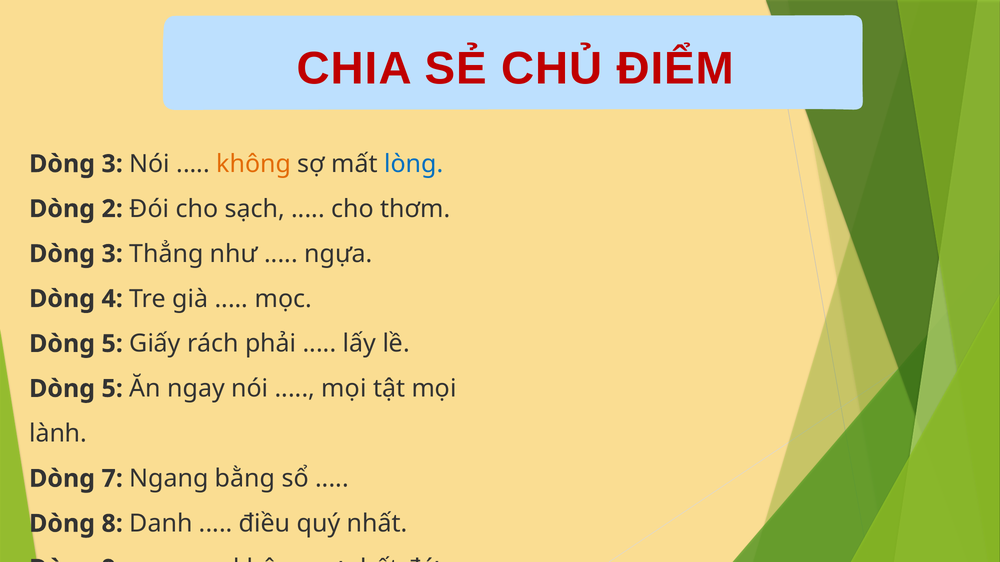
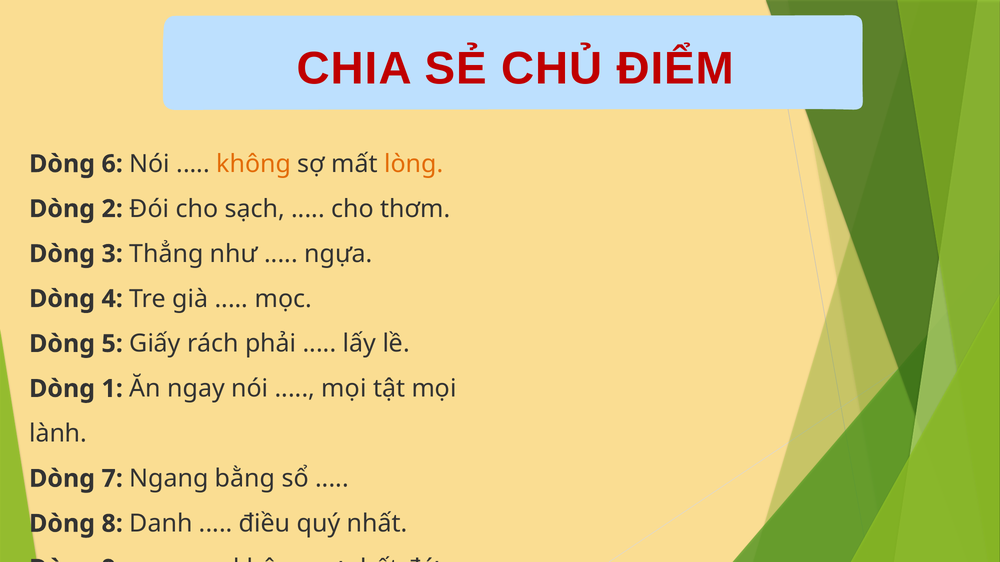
3: 3 -> 6 (112, 164)
lòng colour: blue -> orange (414, 164)
5: 5 -> 1 (112, 389)
